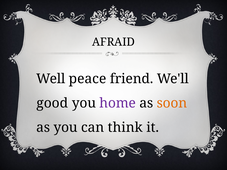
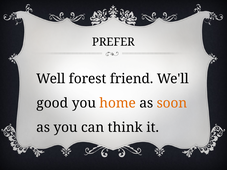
AFRAID: AFRAID -> PREFER (113, 42)
peace: peace -> forest (88, 79)
home colour: purple -> orange (118, 103)
